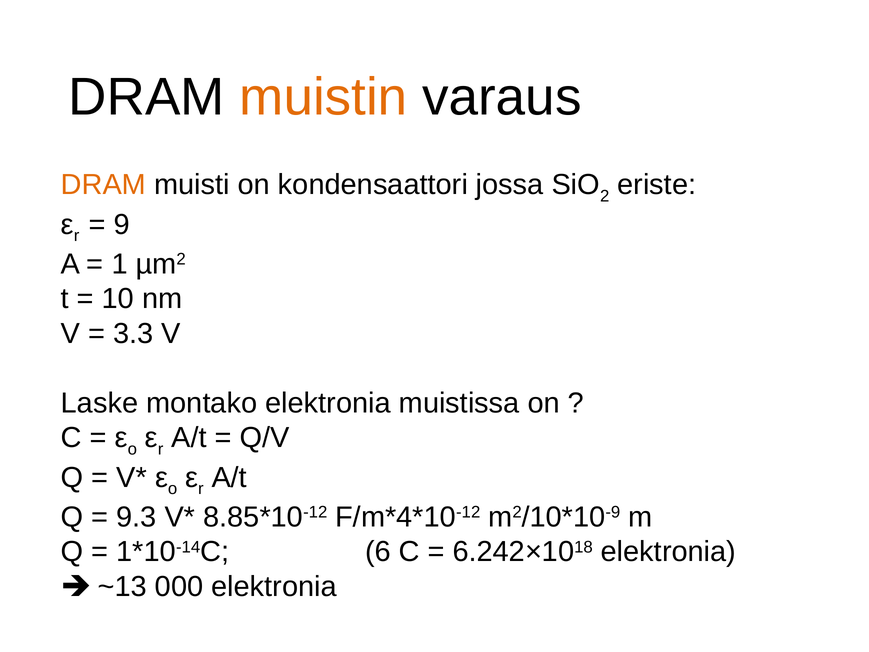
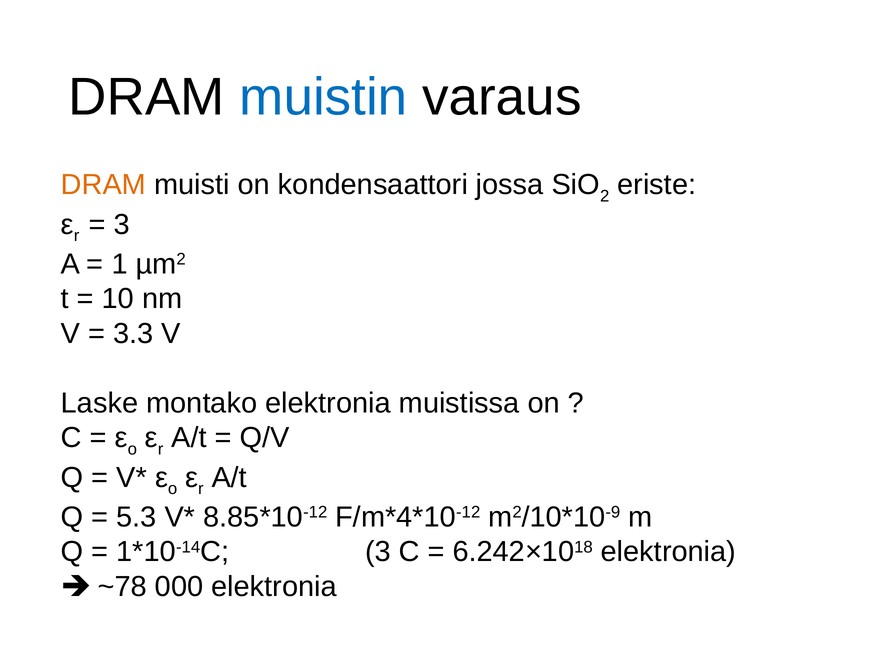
muistin colour: orange -> blue (323, 97)
9: 9 -> 3 (122, 224)
9.3: 9.3 -> 5.3 (136, 517)
6: 6 -> 3 (378, 552)
~13: ~13 -> ~78 (122, 586)
